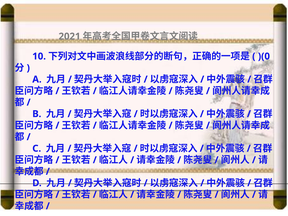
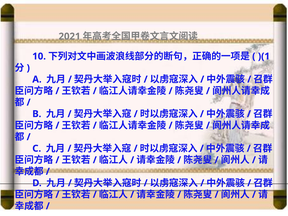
)(0: )(0 -> )(1 (264, 56)
